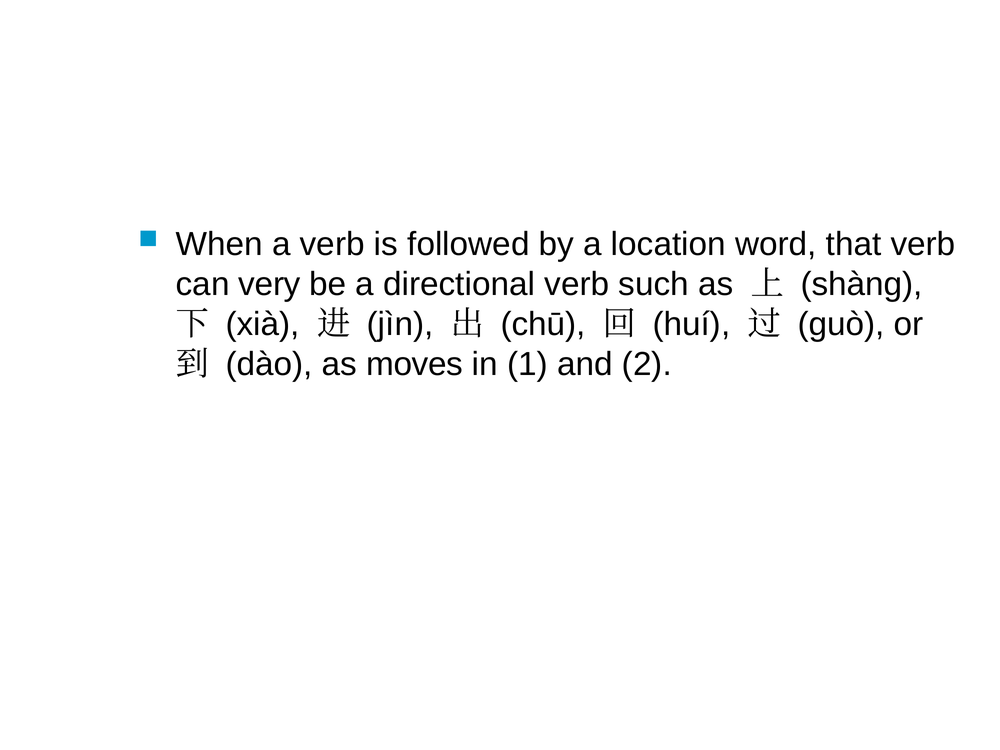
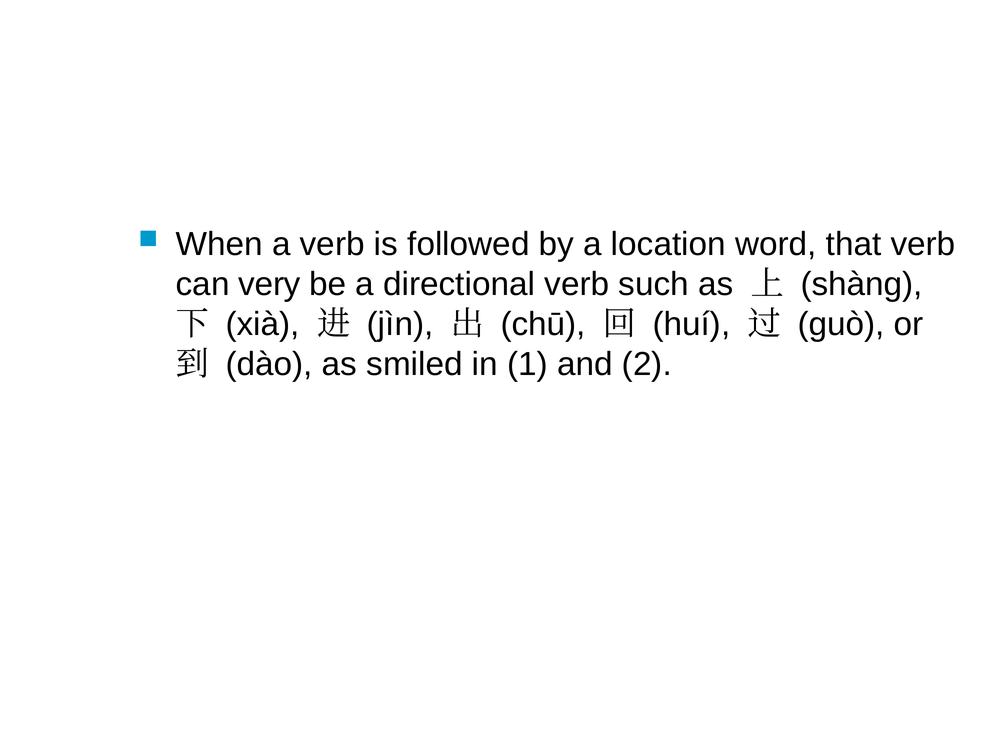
moves: moves -> smiled (415, 364)
